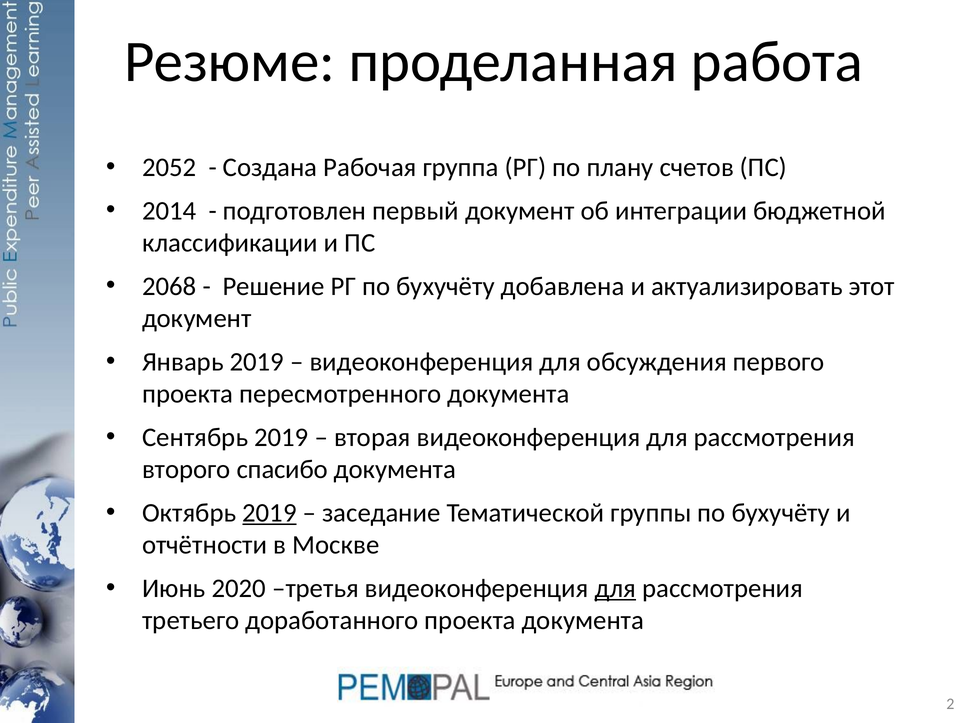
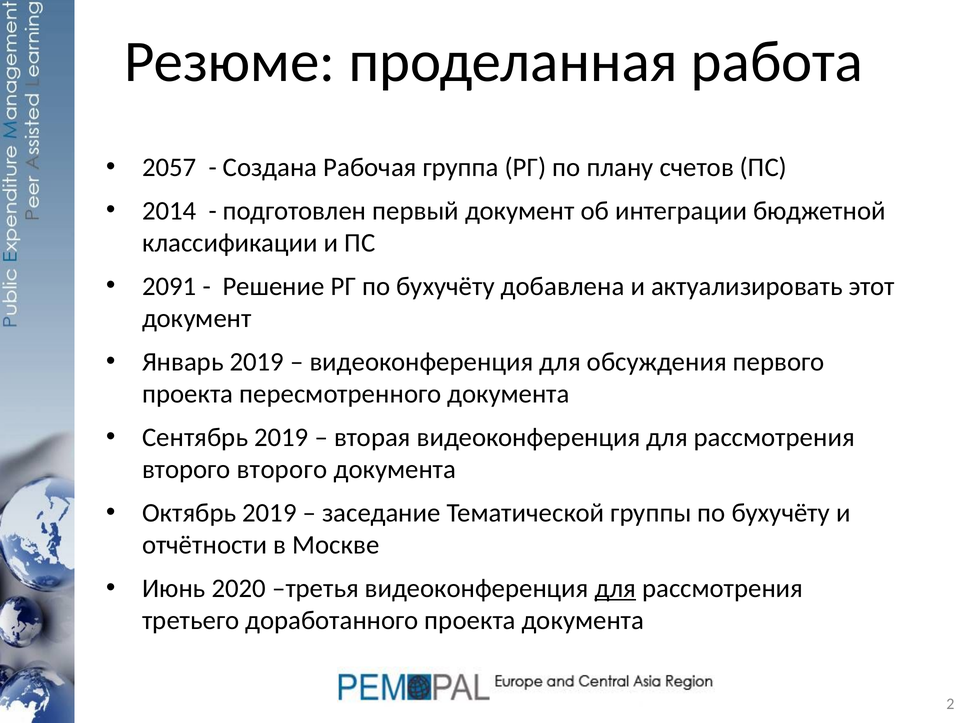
2052: 2052 -> 2057 (169, 167)
2068: 2068 -> 2091 (169, 286)
второго спасибо: спасибо -> второго (282, 469)
2019 underline: present -> none (269, 513)
